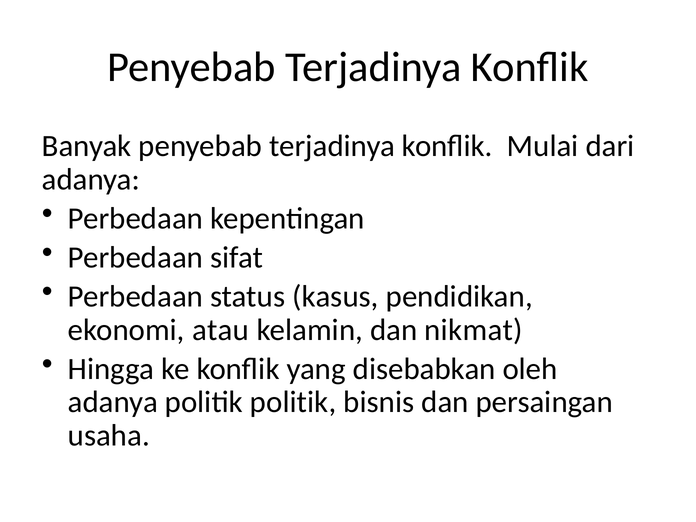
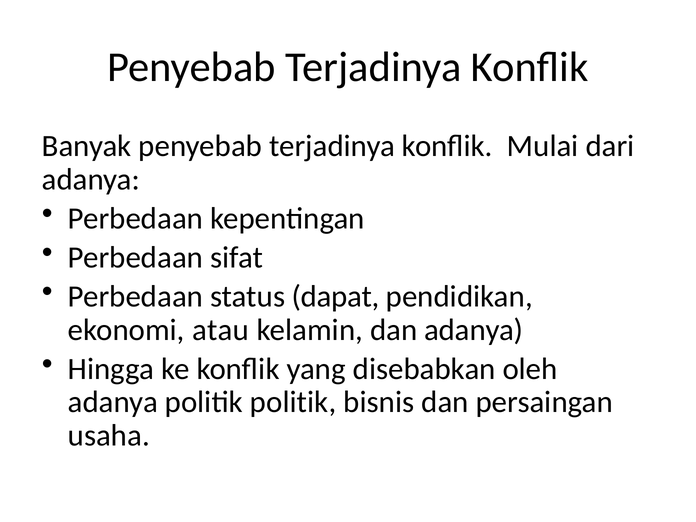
kasus: kasus -> dapat (336, 296)
dan nikmat: nikmat -> adanya (474, 330)
